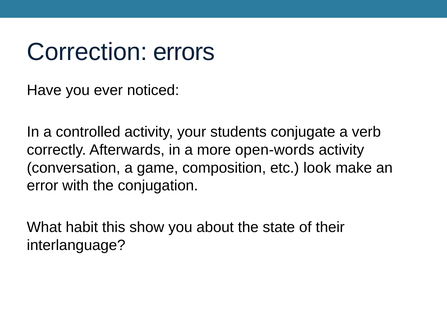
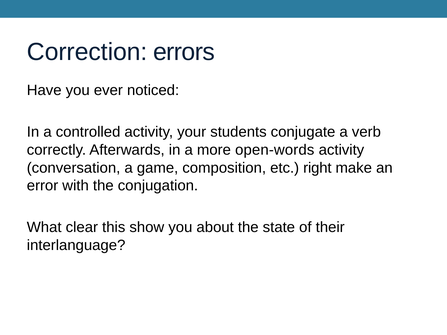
look: look -> right (317, 168)
habit: habit -> clear (82, 228)
